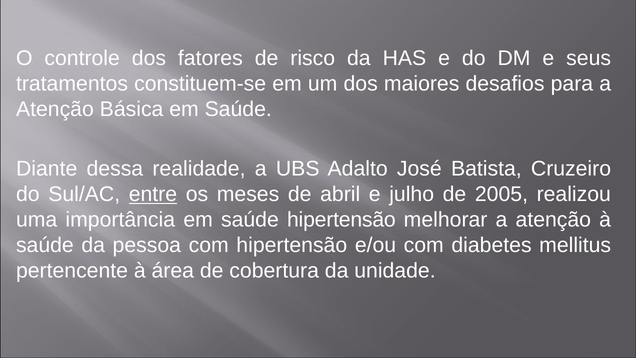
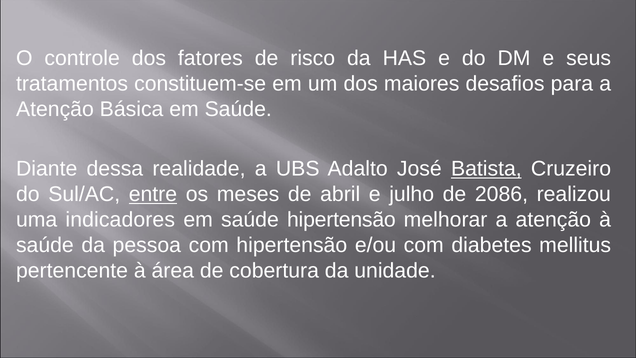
Batista underline: none -> present (486, 169)
2005: 2005 -> 2086 (501, 194)
importância: importância -> indicadores (120, 220)
